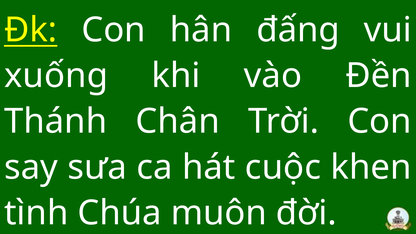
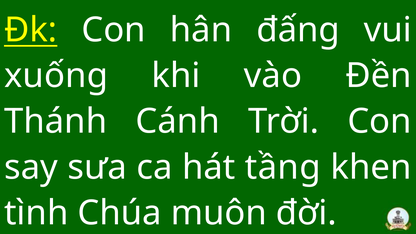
Chân: Chân -> Cánh (178, 121)
cuộc: cuộc -> tầng (283, 167)
